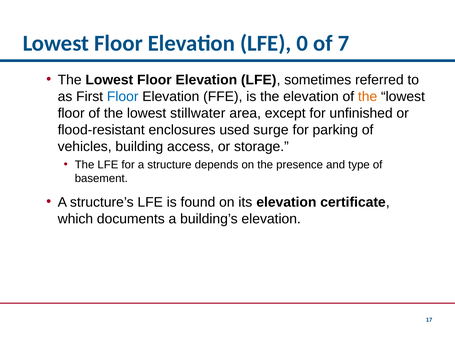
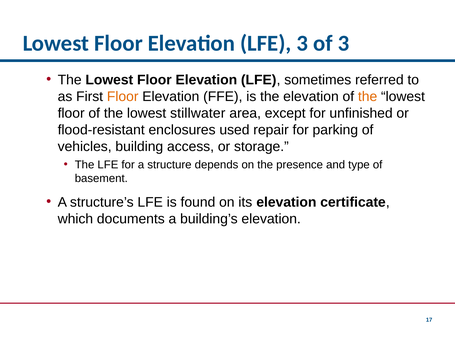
LFE 0: 0 -> 3 (302, 43)
of 7: 7 -> 3 (343, 43)
Floor colour: blue -> orange (123, 97)
surge: surge -> repair (271, 130)
